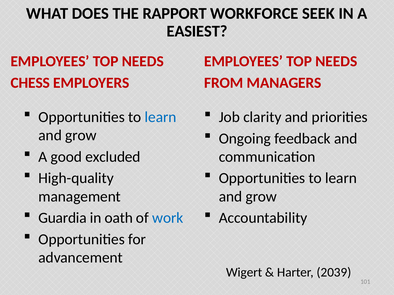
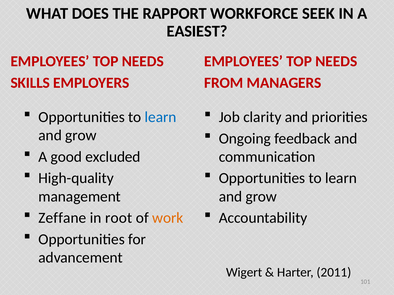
CHESS: CHESS -> SKILLS (30, 83)
Guardia: Guardia -> Zeffane (62, 218)
oath: oath -> root (119, 218)
work colour: blue -> orange (168, 218)
2039: 2039 -> 2011 (334, 273)
